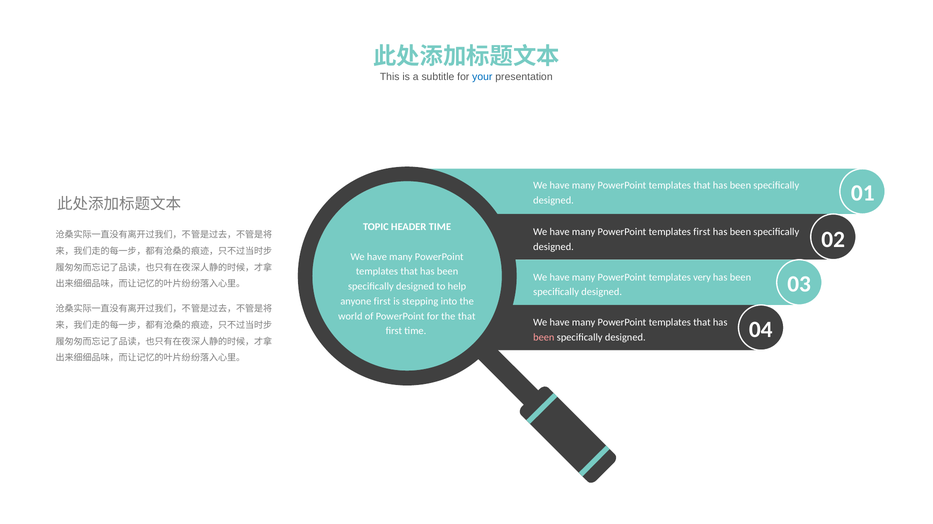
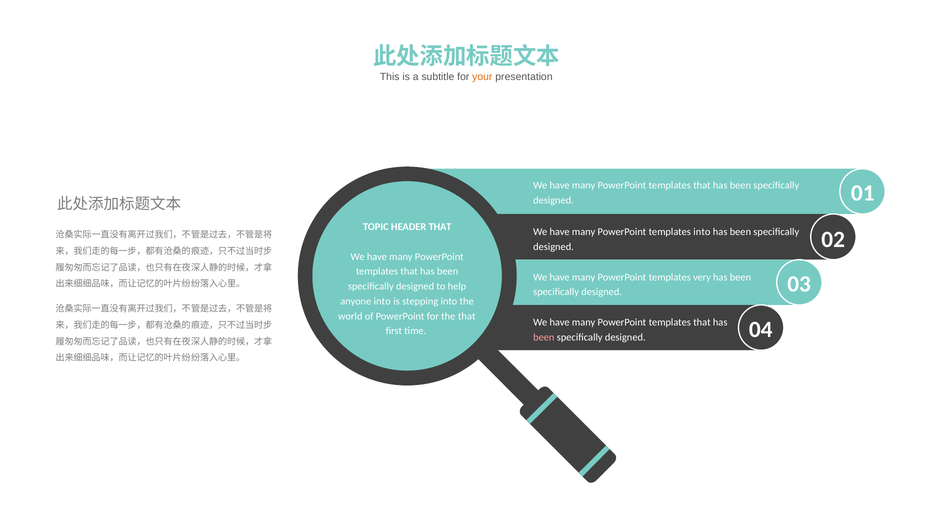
your colour: blue -> orange (482, 77)
HEADER TIME: TIME -> THAT (440, 227)
templates first: first -> into (702, 232)
anyone first: first -> into (382, 302)
